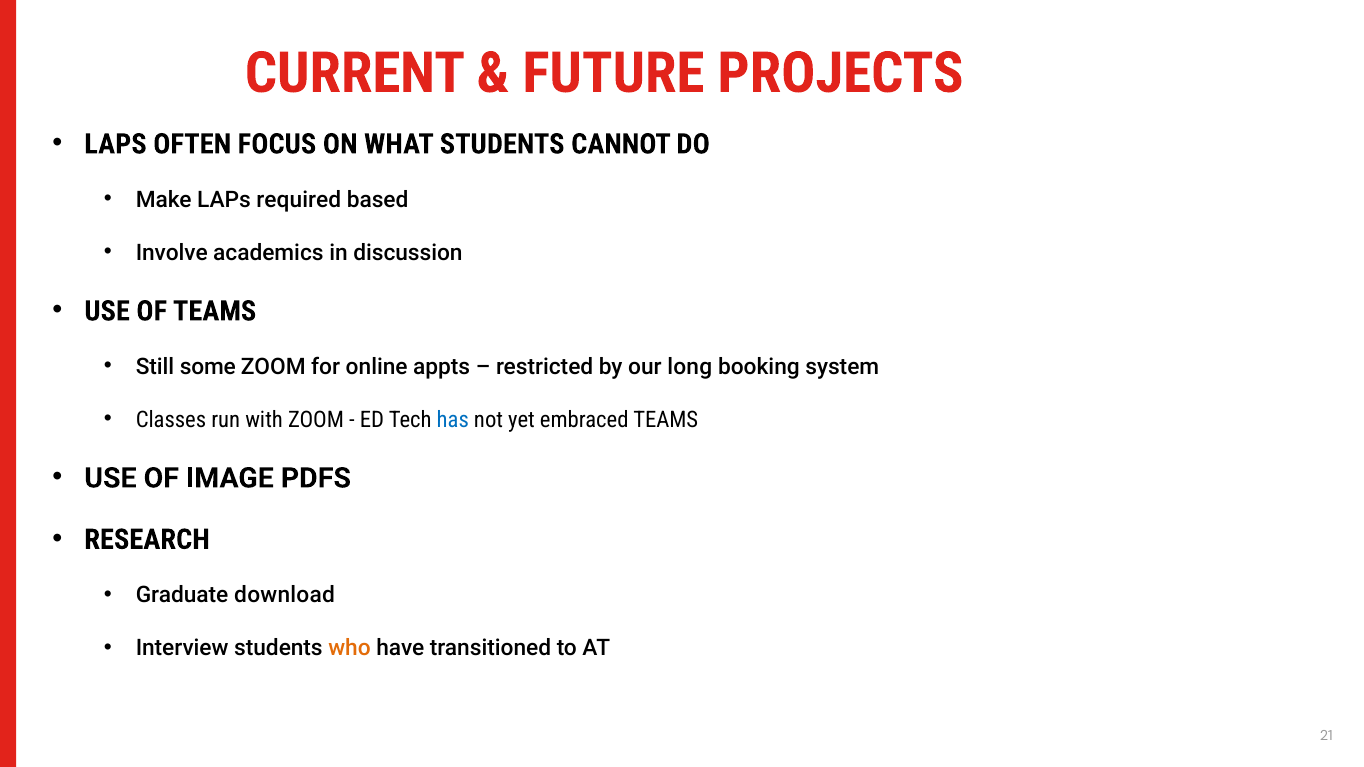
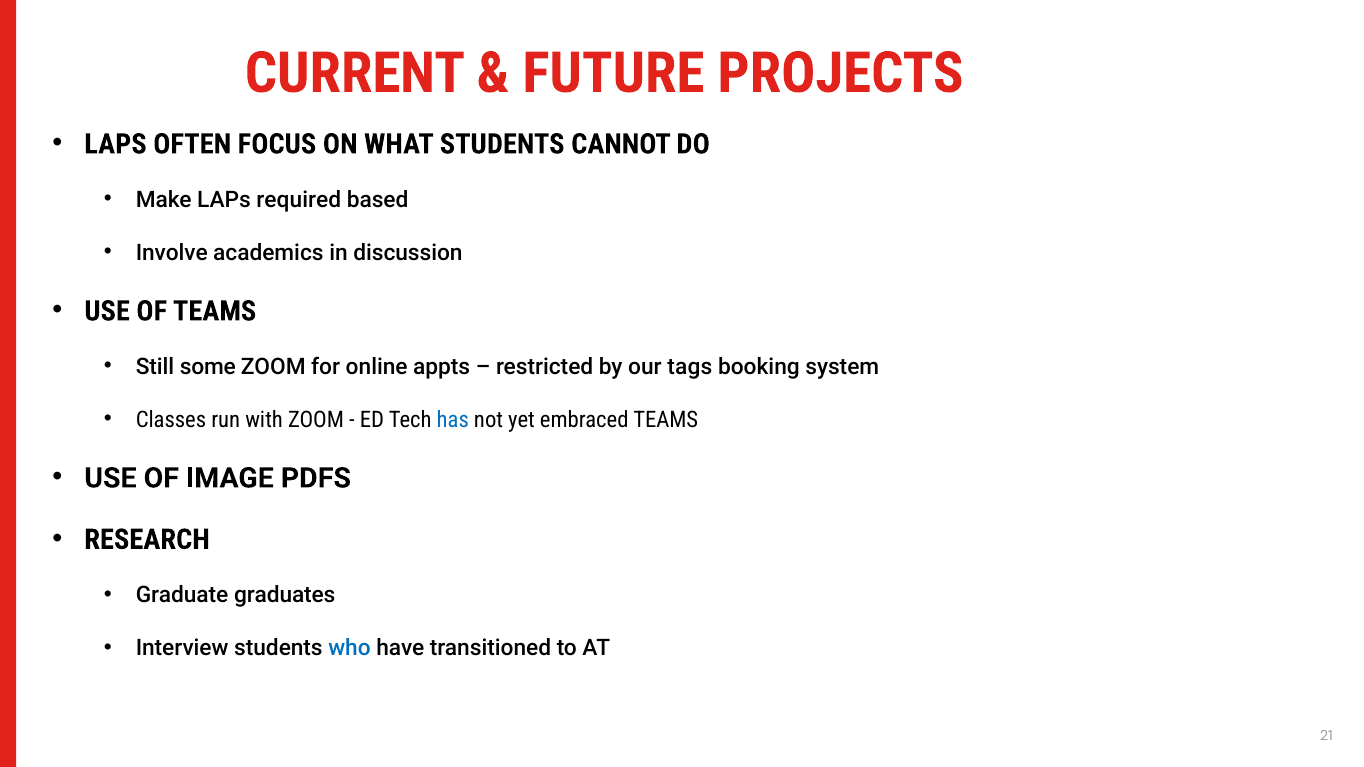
long: long -> tags (690, 367)
download: download -> graduates (285, 595)
who colour: orange -> blue (350, 648)
